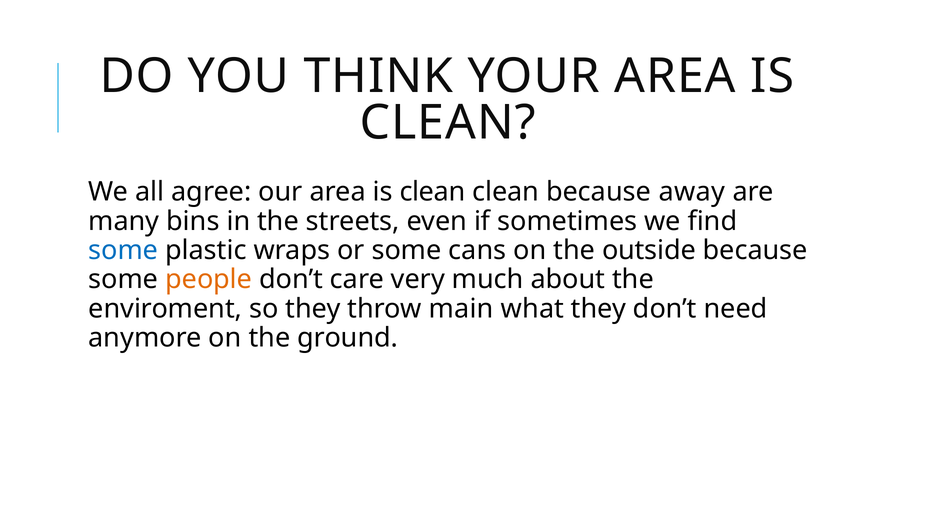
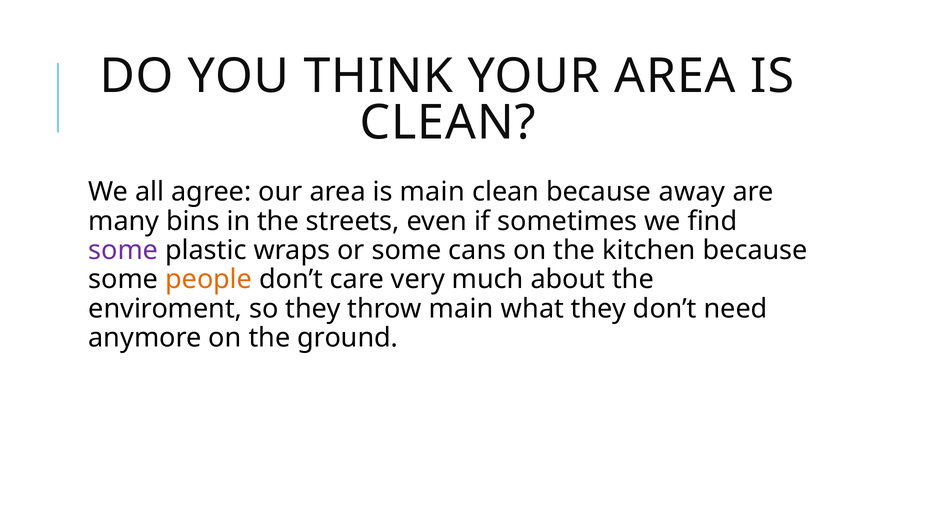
our area is clean: clean -> main (432, 192)
some colour: blue -> purple (123, 250)
outside: outside -> kitchen (649, 250)
